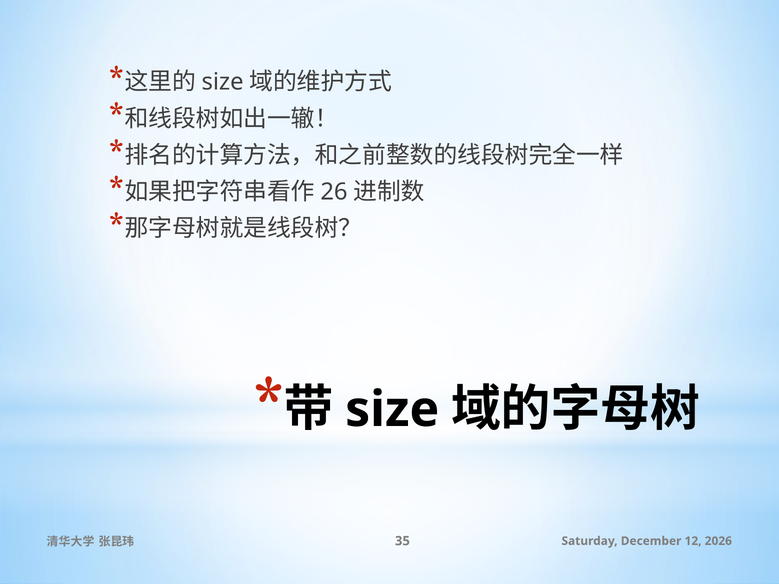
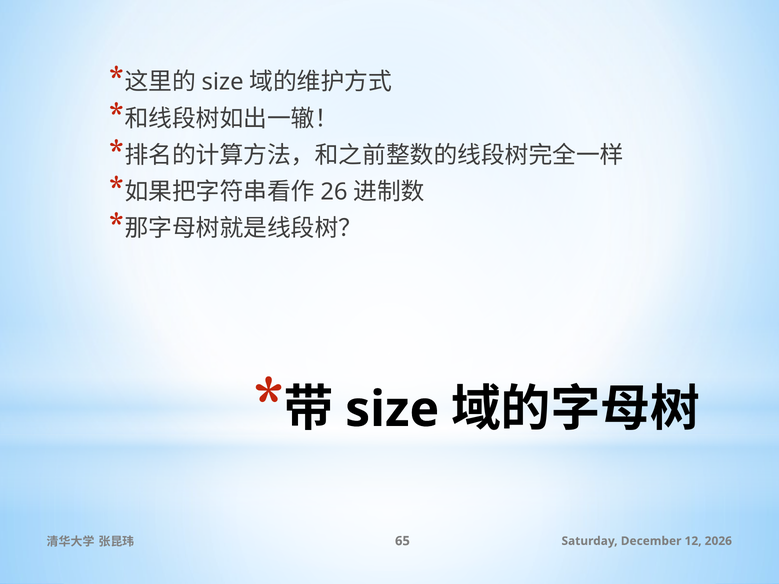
35: 35 -> 65 (402, 541)
